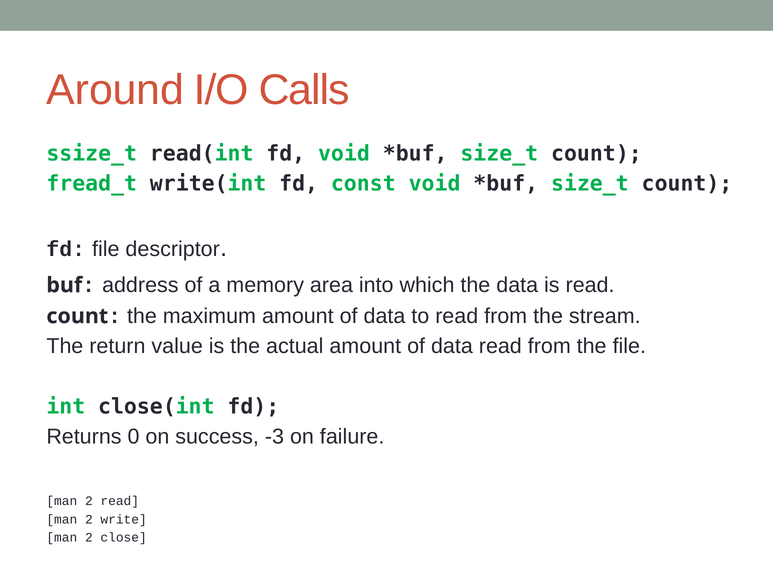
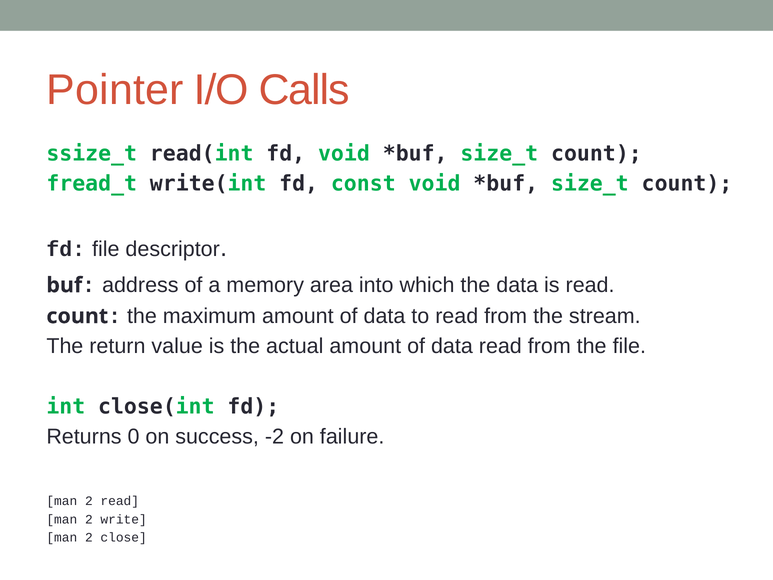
Around: Around -> Pointer (115, 90)
-3: -3 -> -2 (274, 436)
